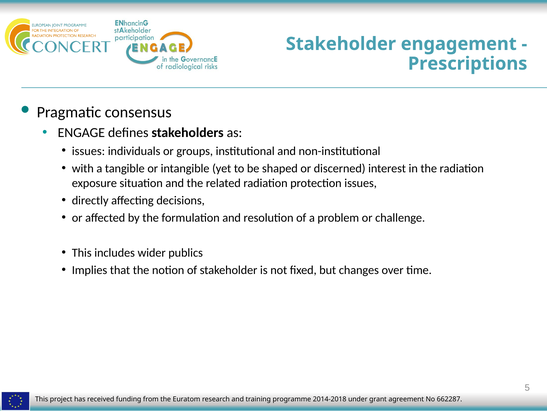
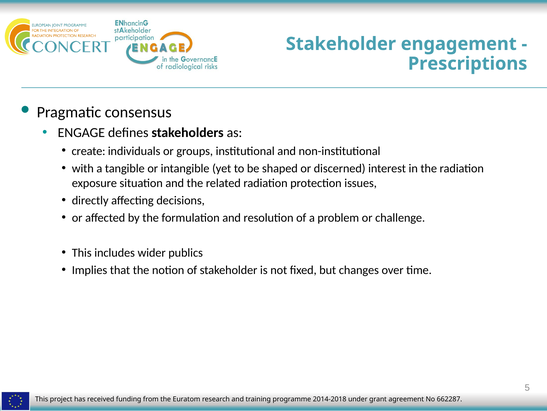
issues: issues -> create (89, 151)
